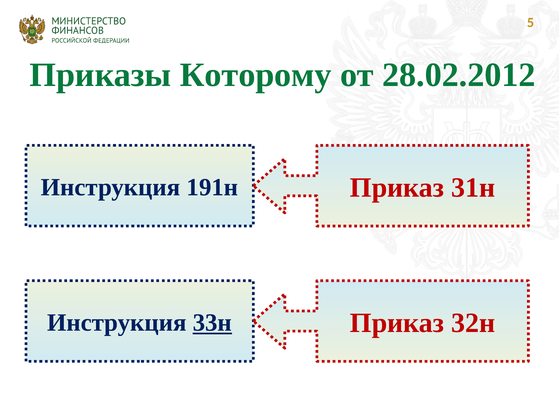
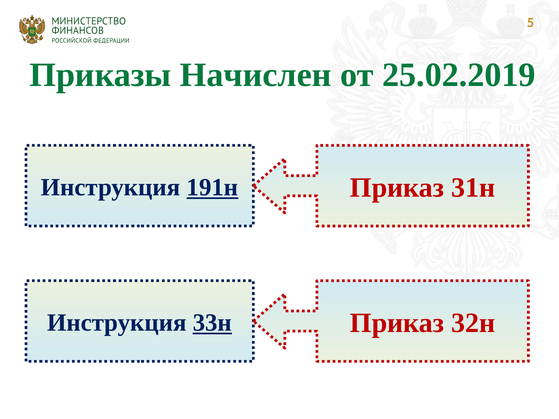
Которому: Которому -> Начислен (256, 75)
28.02.2012: 28.02.2012 -> 25.02.2019 (459, 75)
191н underline: none -> present (212, 188)
